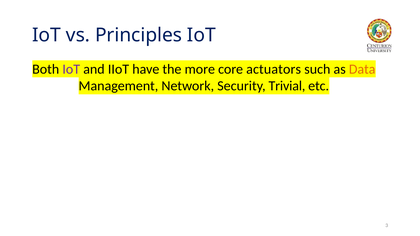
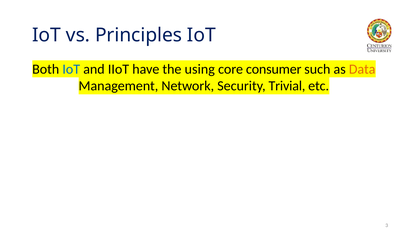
IoT colour: purple -> blue (71, 69)
more: more -> using (200, 69)
actuators: actuators -> consumer (274, 69)
